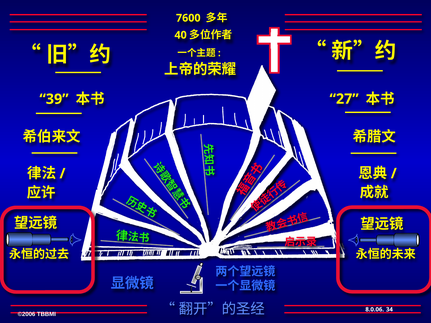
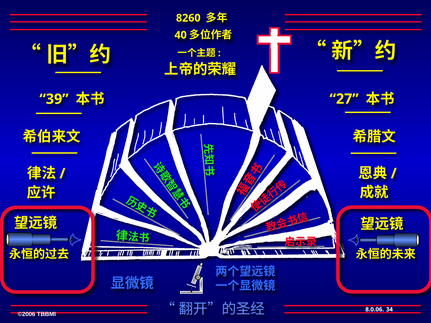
7600: 7600 -> 8260 (188, 18)
